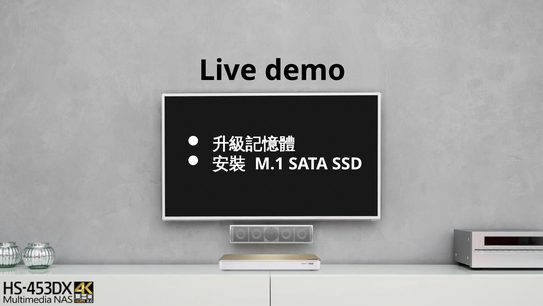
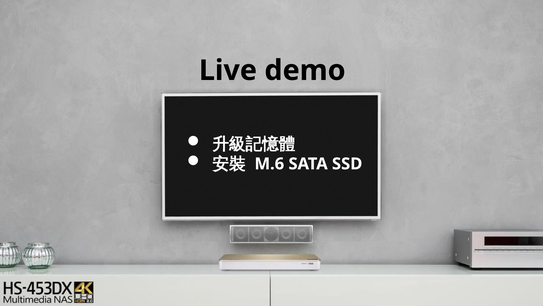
M.1: M.1 -> M.6 (269, 164)
